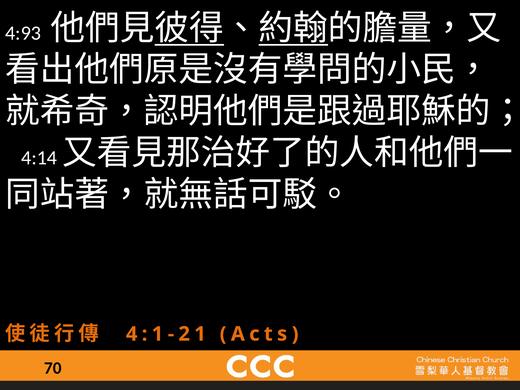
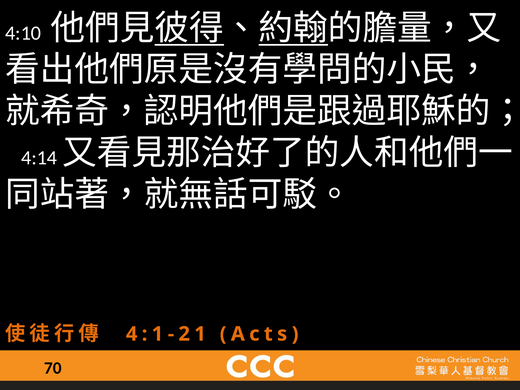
4:93: 4:93 -> 4:10 (23, 33)
